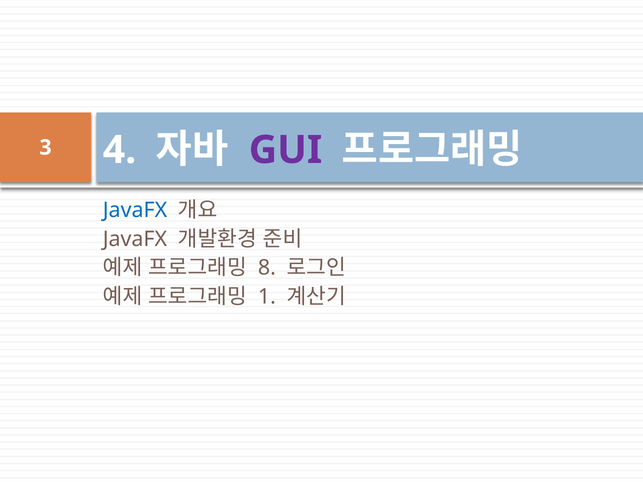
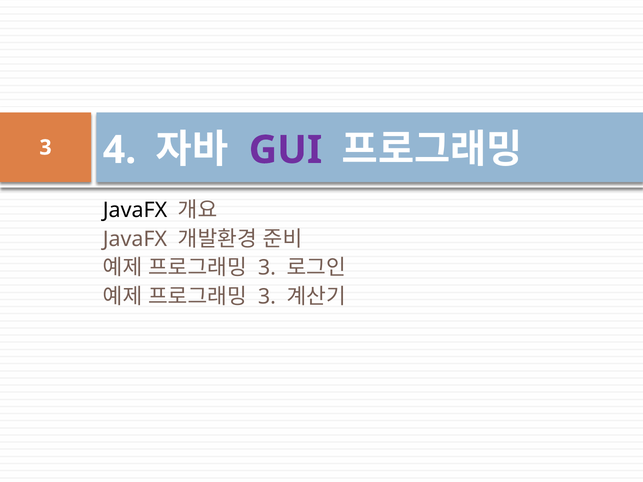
JavaFX colour: blue -> black (135, 210)
8: 8 -> 3 (267, 268)
1: 1 -> 3 (267, 297)
